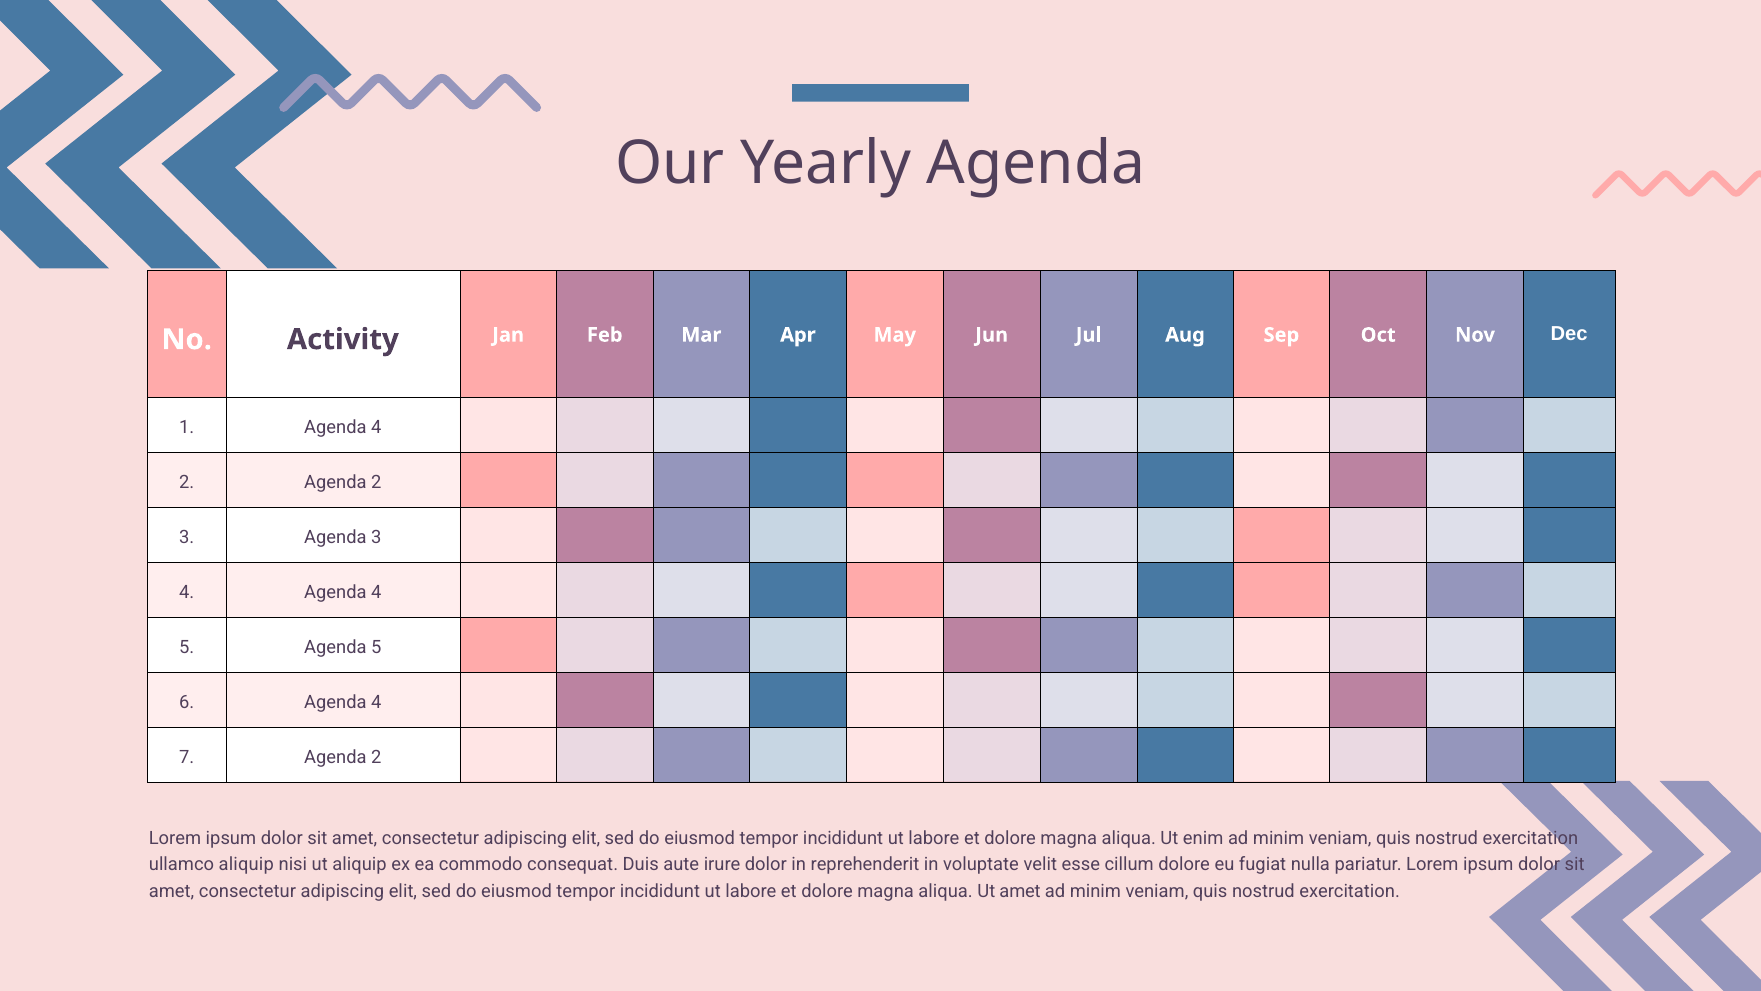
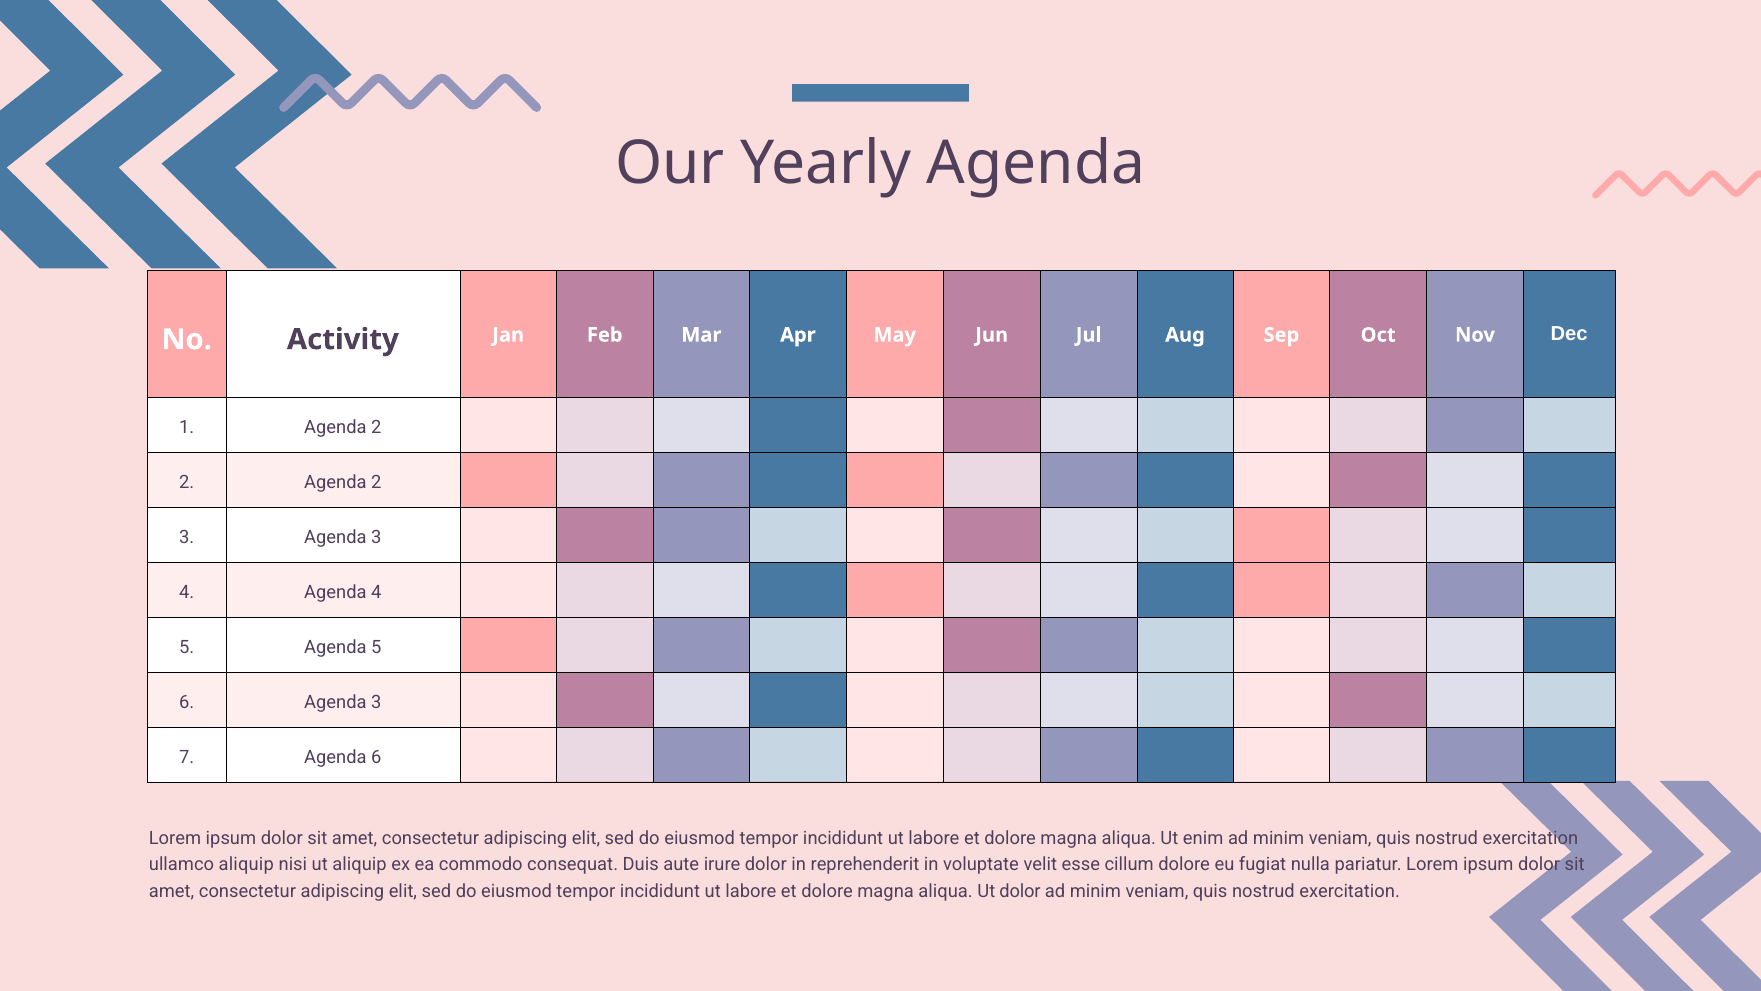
1 Agenda 4: 4 -> 2 (376, 427)
6 Agenda 4: 4 -> 3 (376, 702)
7 Agenda 2: 2 -> 6 (376, 757)
Ut amet: amet -> dolor (1020, 891)
